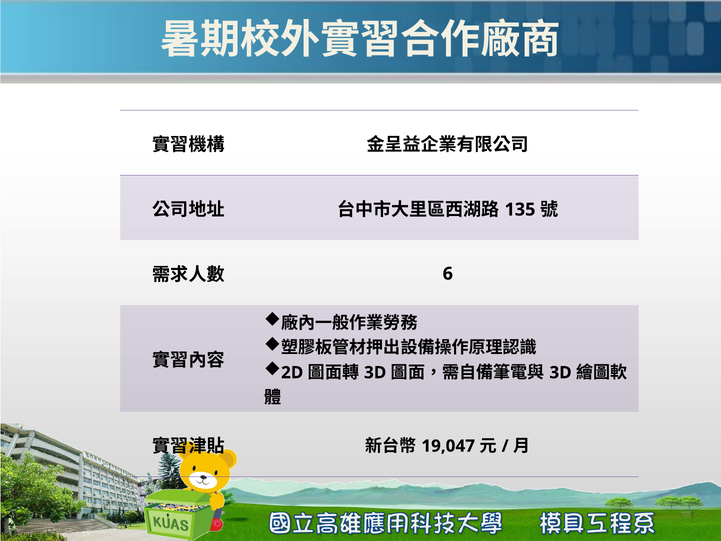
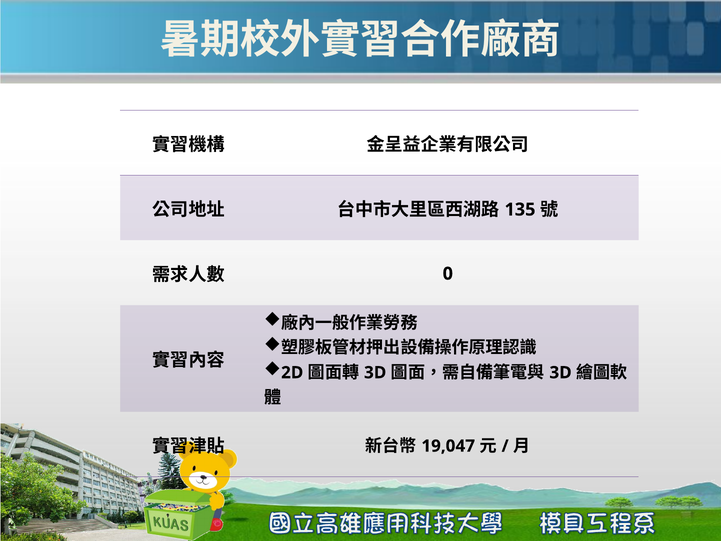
6: 6 -> 0 (448, 274)
